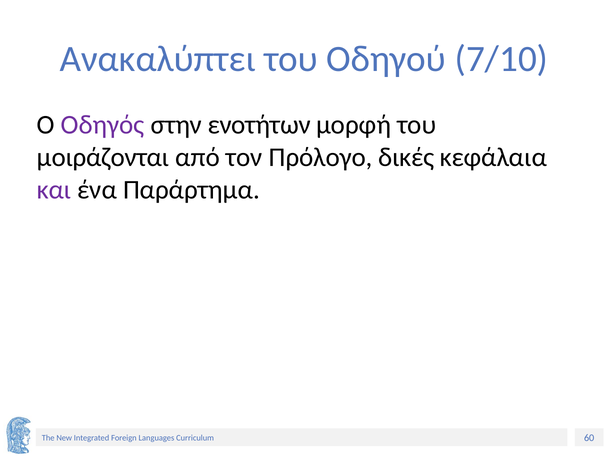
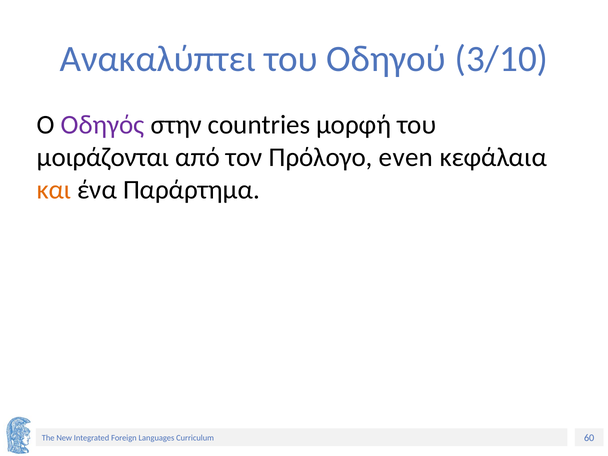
7/10: 7/10 -> 3/10 (501, 59)
ενοτήτων: ενοτήτων -> countries (259, 125)
δικές: δικές -> even (406, 157)
και colour: purple -> orange (54, 190)
